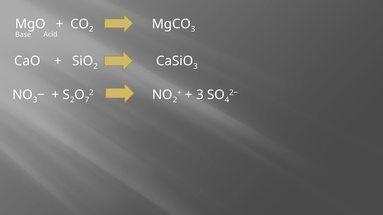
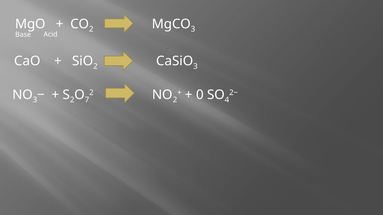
3: 3 -> 0 (200, 95)
